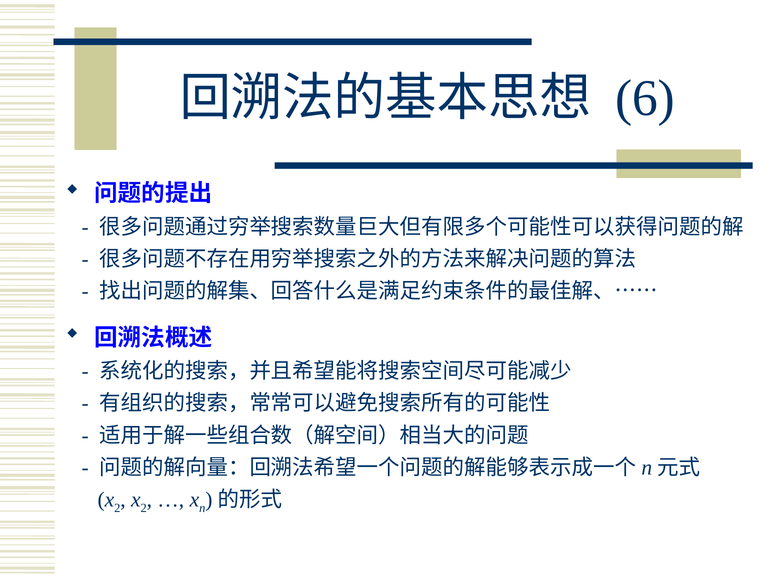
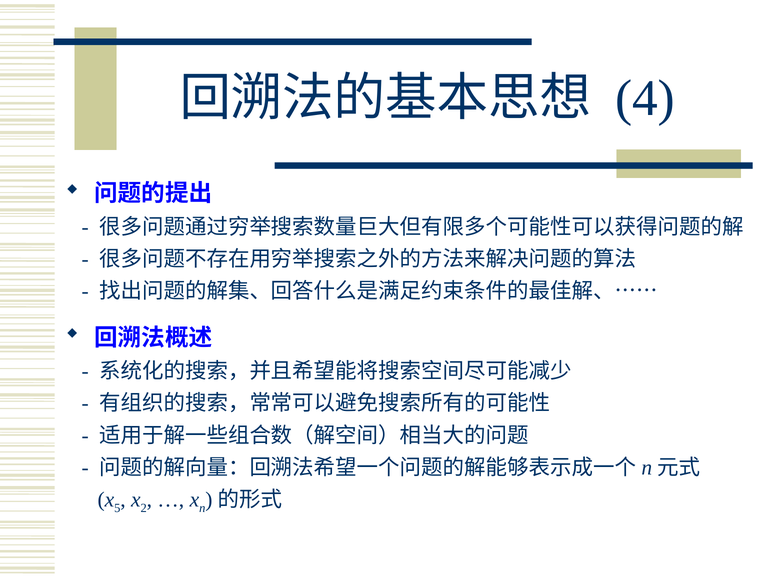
6: 6 -> 4 (645, 98)
2: 2 -> 5 (117, 508)
